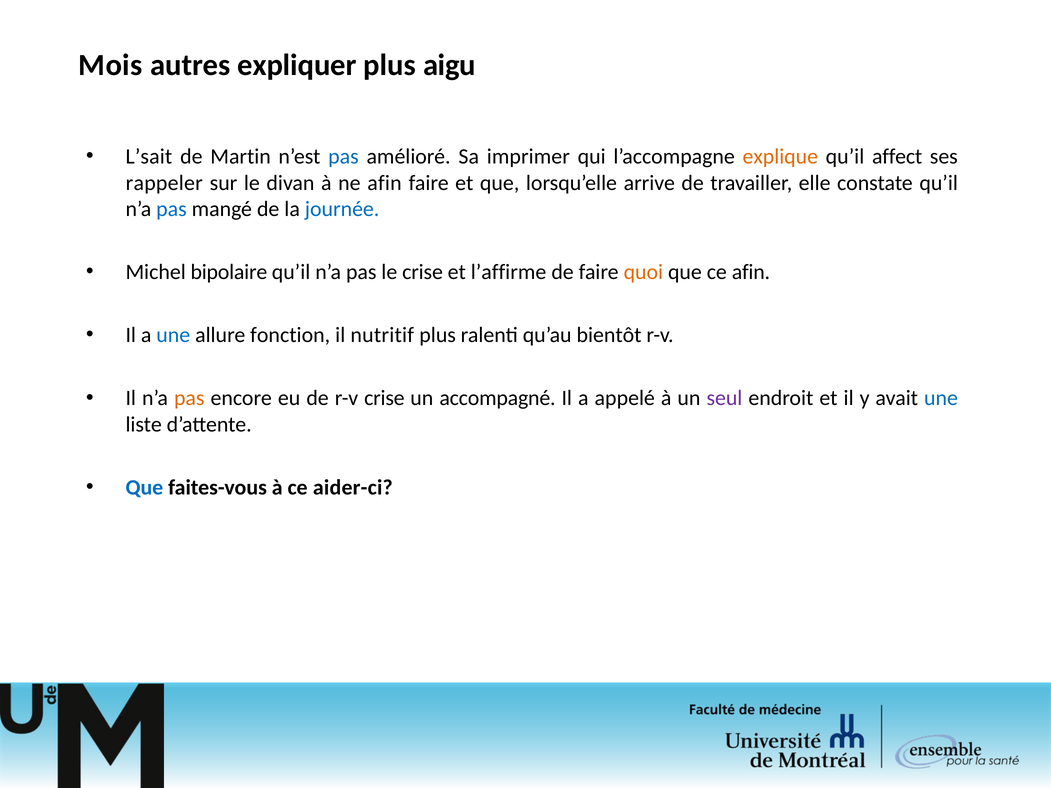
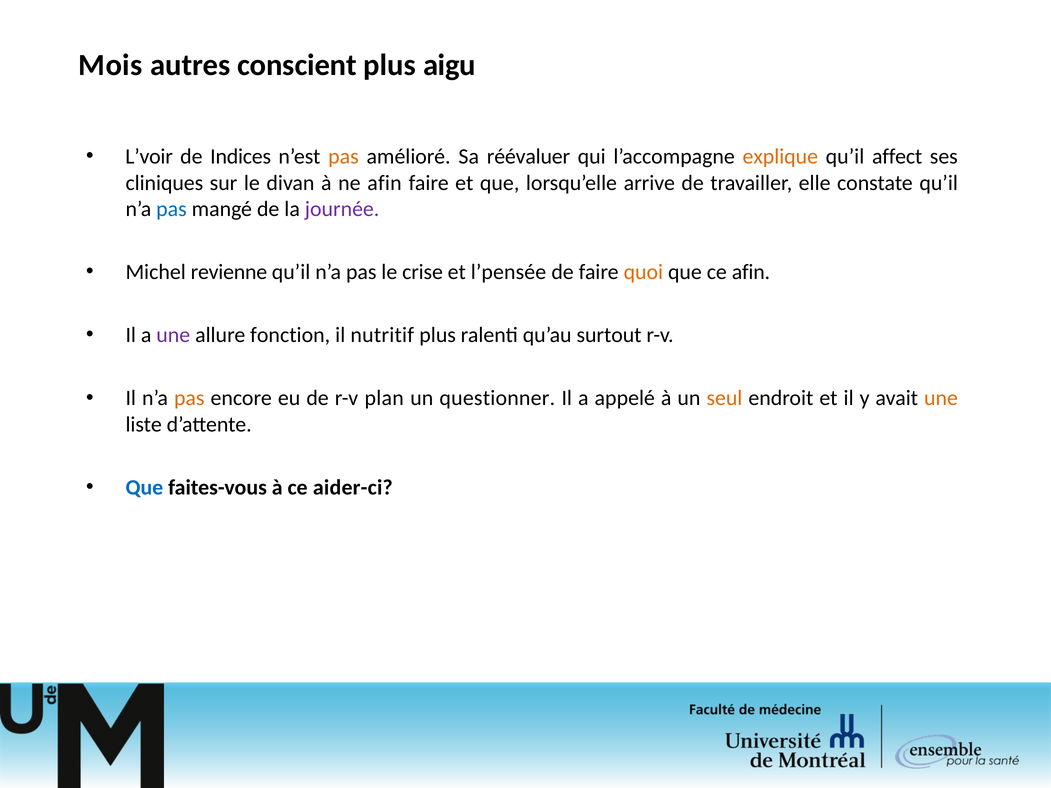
expliquer: expliquer -> conscient (297, 65)
L’sait: L’sait -> L’voir (149, 157)
Martin: Martin -> Indices (241, 157)
pas colour: blue -> orange (343, 157)
imprimer: imprimer -> réévaluer (528, 157)
rappeler: rappeler -> cliniques (164, 183)
journée colour: blue -> purple (342, 209)
bipolaire: bipolaire -> revienne (229, 272)
l’affirme: l’affirme -> l’pensée (509, 272)
une colour: blue -> purple (173, 335)
bientôt: bientôt -> surtout (609, 335)
r-v crise: crise -> plan (384, 398)
accompagné: accompagné -> questionner (497, 398)
seul colour: purple -> orange (724, 398)
une colour: blue -> orange (941, 398)
